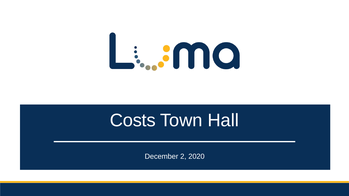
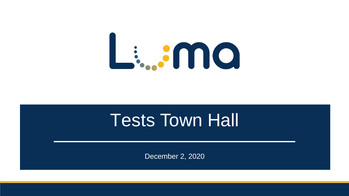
Costs: Costs -> Tests (133, 121)
